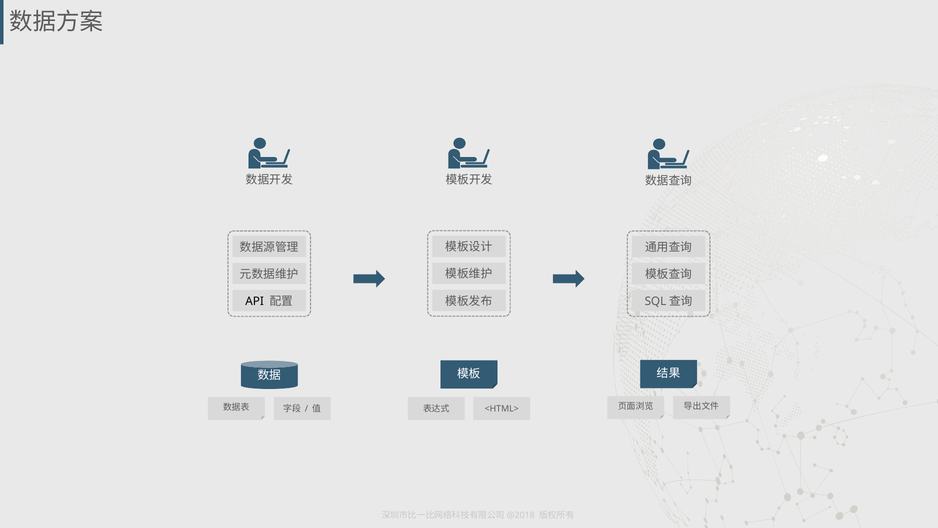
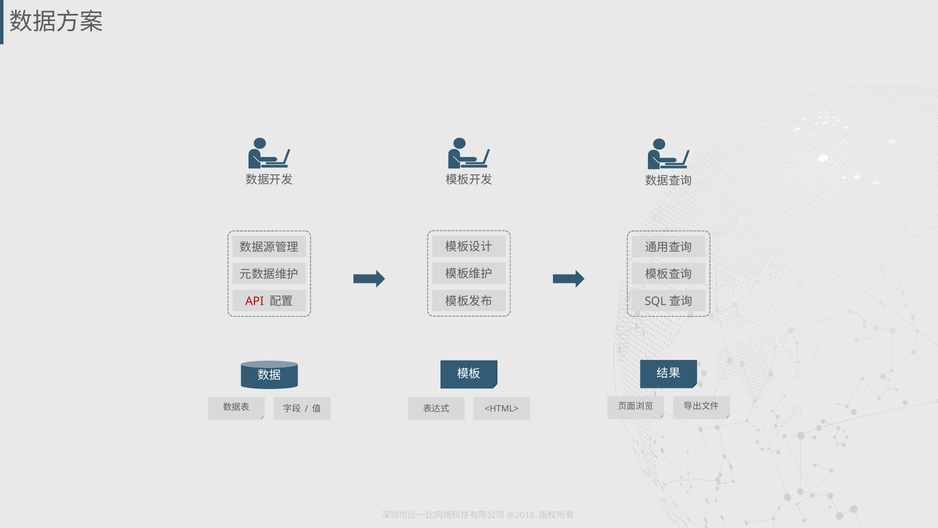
API colour: black -> red (255, 301)
